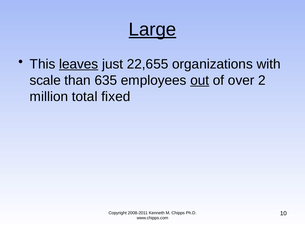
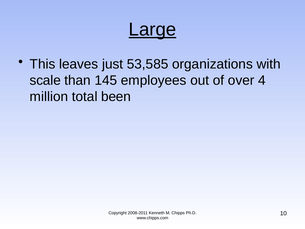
leaves underline: present -> none (79, 64)
22,655: 22,655 -> 53,585 (148, 64)
635: 635 -> 145 (106, 80)
out underline: present -> none (200, 80)
2: 2 -> 4 (262, 80)
fixed: fixed -> been (116, 97)
